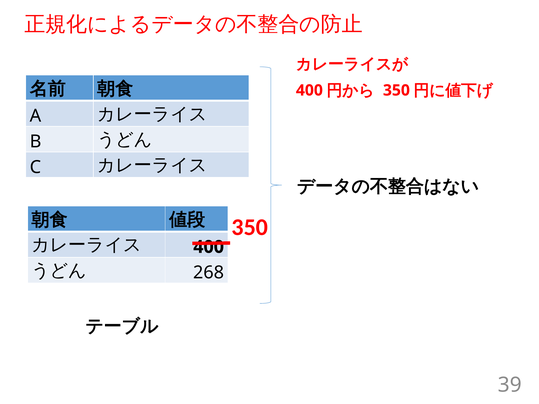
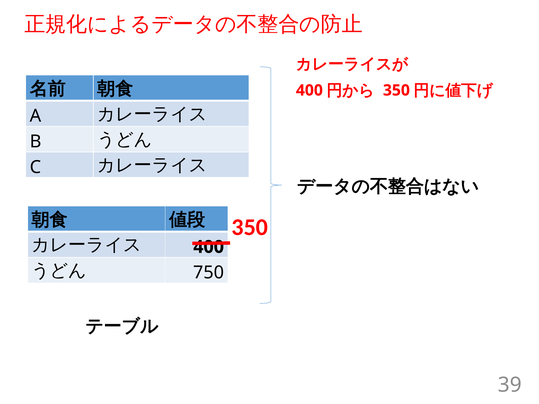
268: 268 -> 750 (209, 273)
